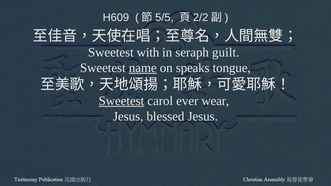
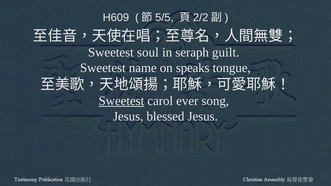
with: with -> soul (148, 52)
name underline: present -> none (143, 68)
wear: wear -> song (215, 101)
